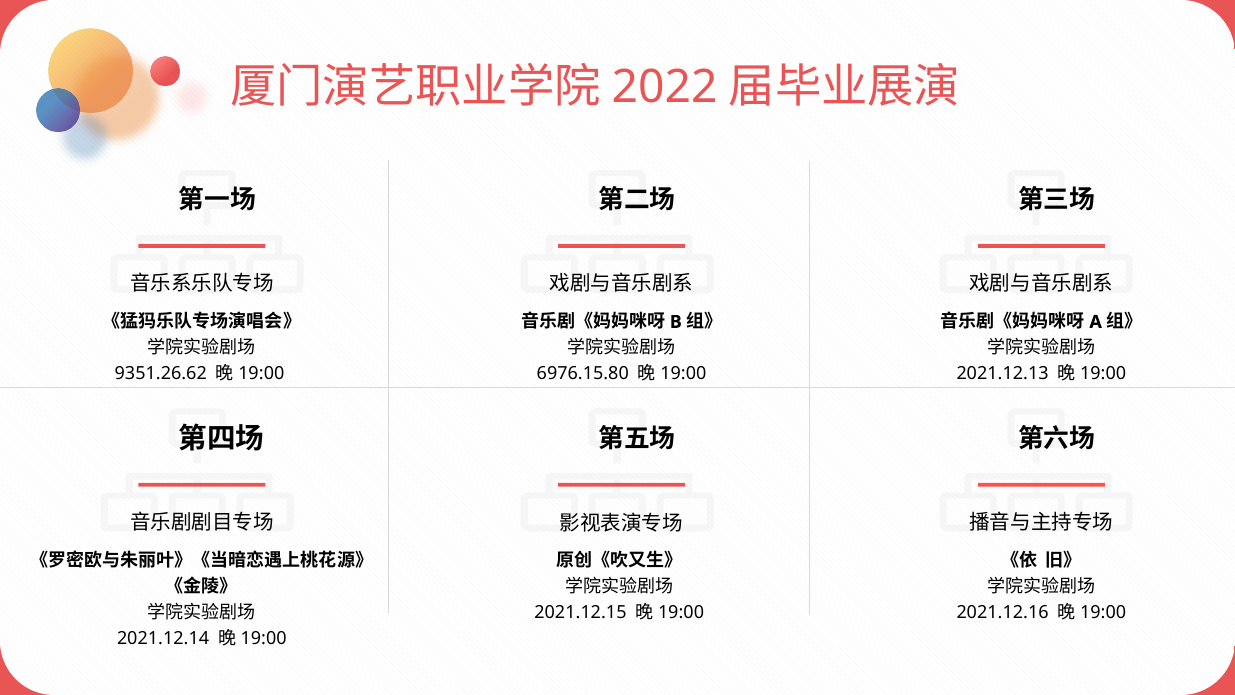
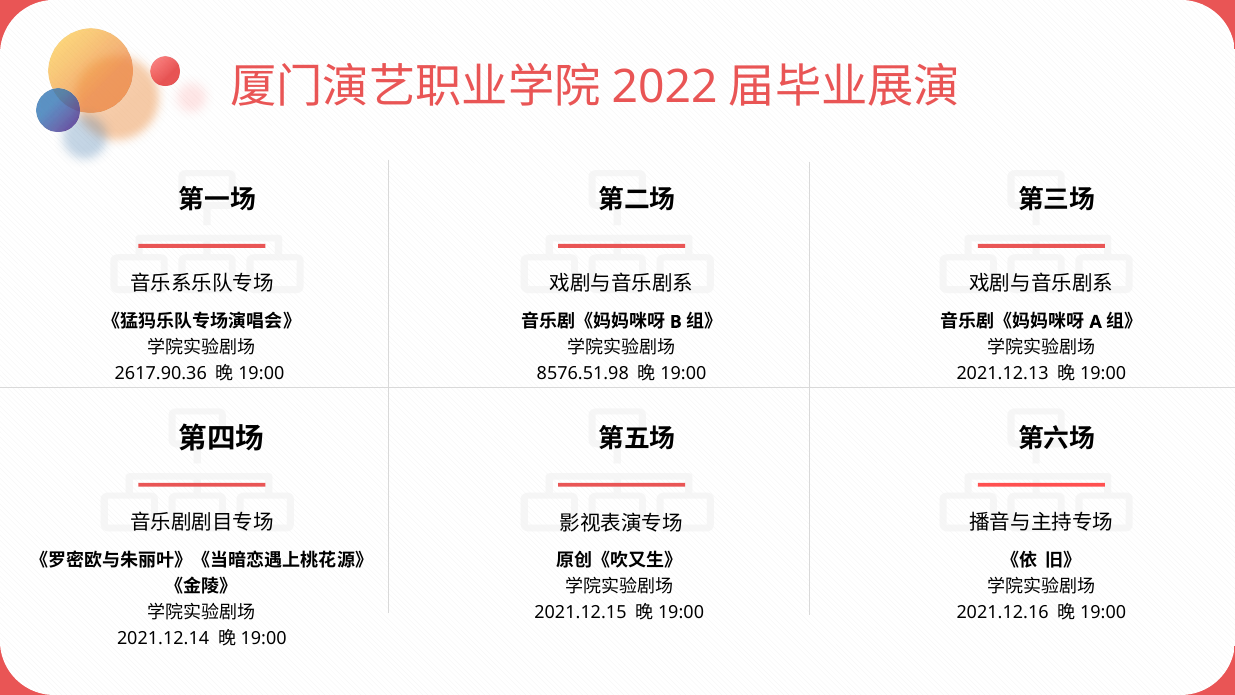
6976.15.80: 6976.15.80 -> 8576.51.98 (583, 374)
9351.26.62: 9351.26.62 -> 2617.90.36 (161, 374)
